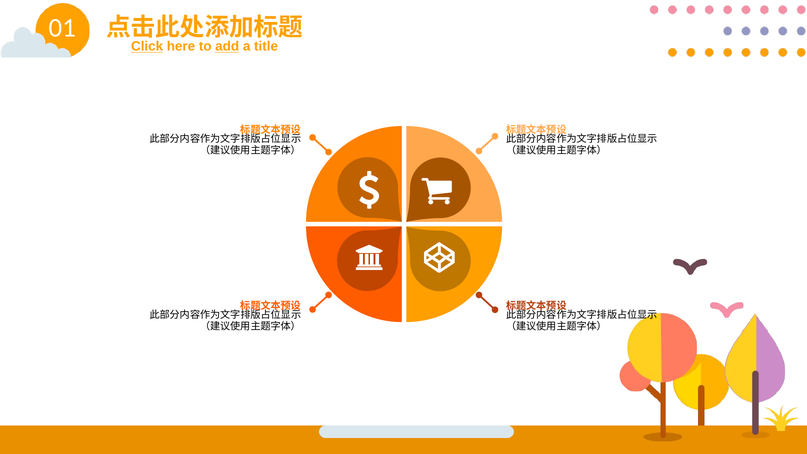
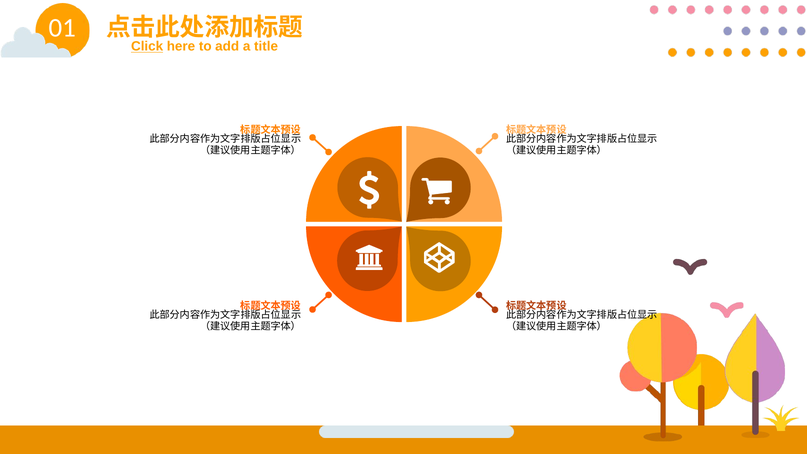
add underline: present -> none (227, 46)
